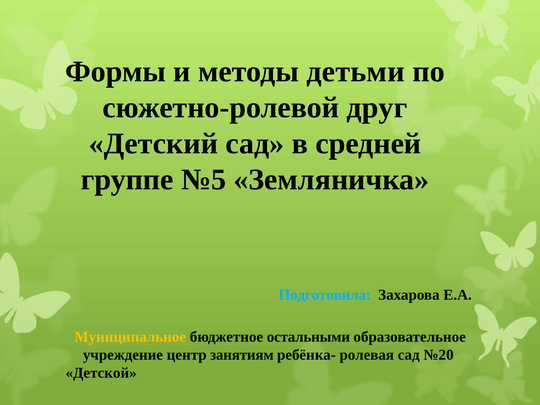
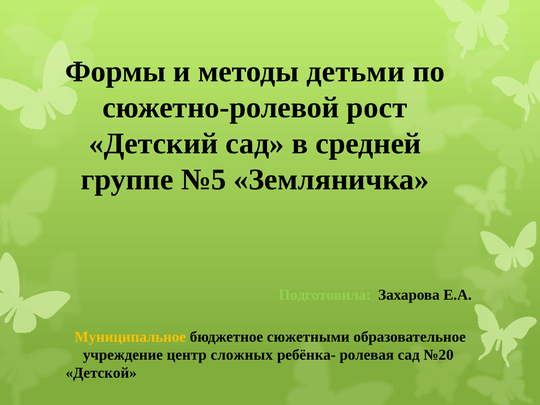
друг: друг -> рост (377, 108)
Подготовила colour: light blue -> light green (325, 295)
остальными: остальными -> сюжетными (308, 337)
занятиям: занятиям -> сложных (242, 355)
